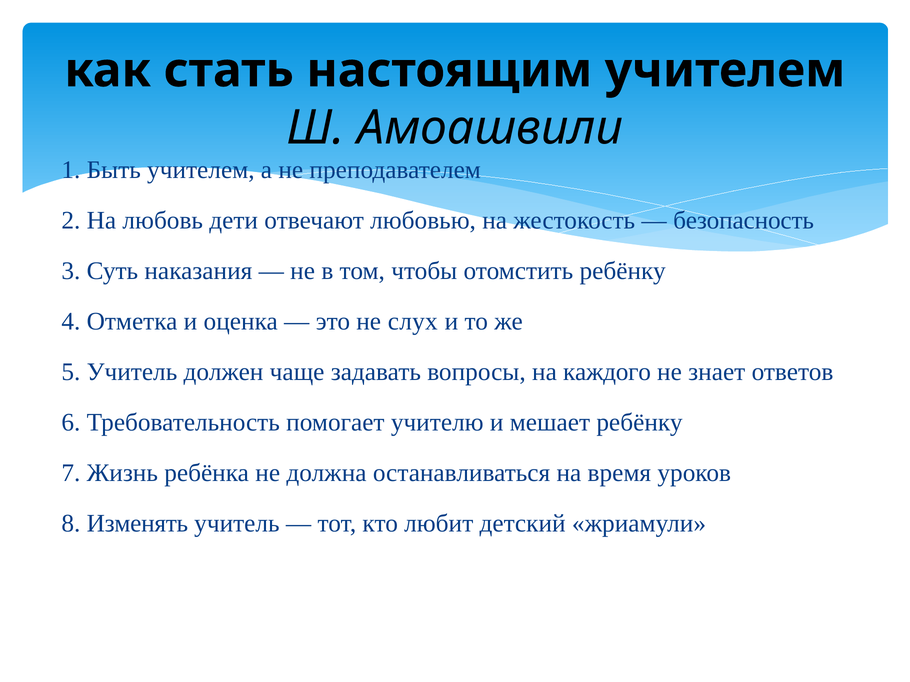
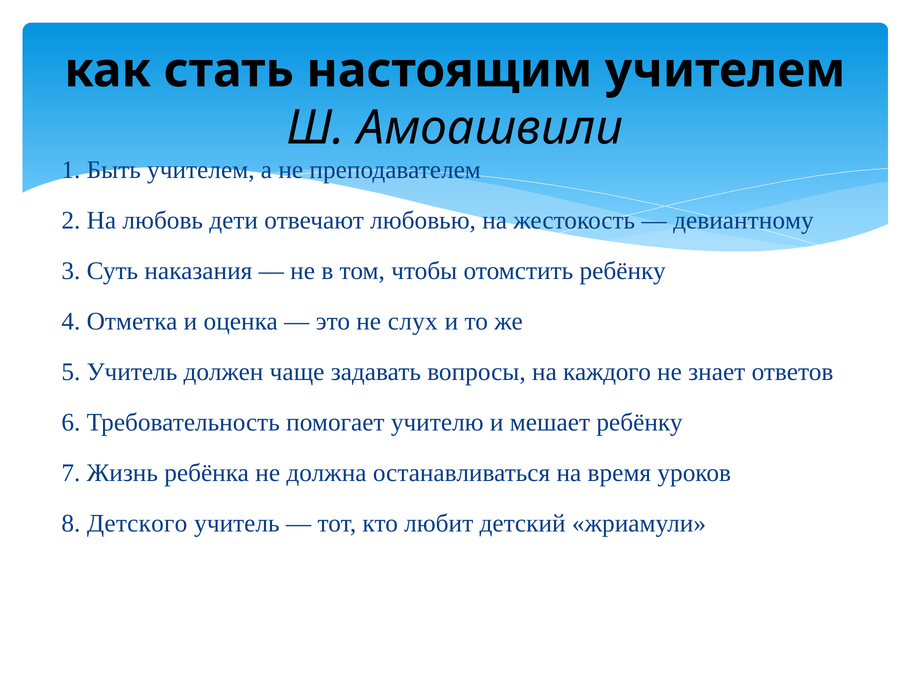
безопасность: безопасность -> девиантному (743, 221)
Изменять: Изменять -> Детского (137, 524)
